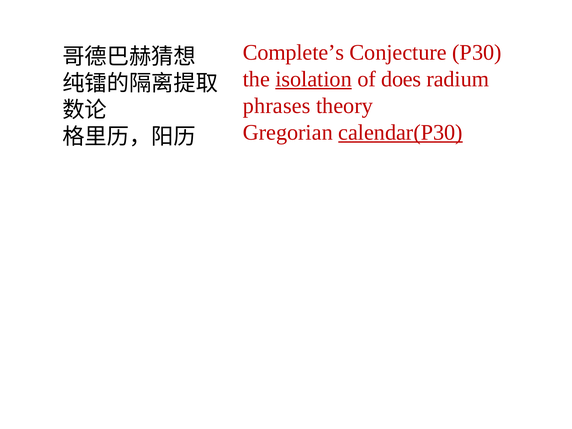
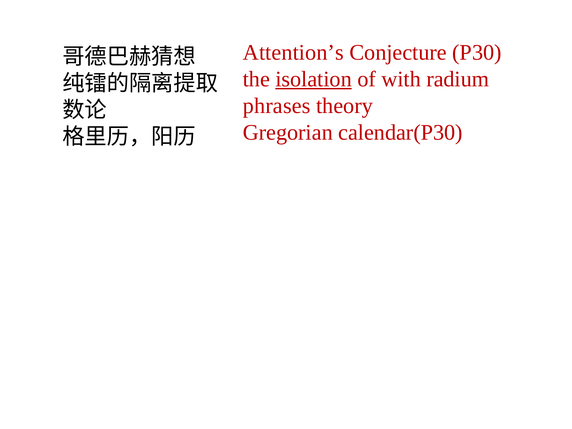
Complete’s: Complete’s -> Attention’s (293, 52)
does: does -> with (401, 79)
calendar(P30 underline: present -> none (400, 133)
